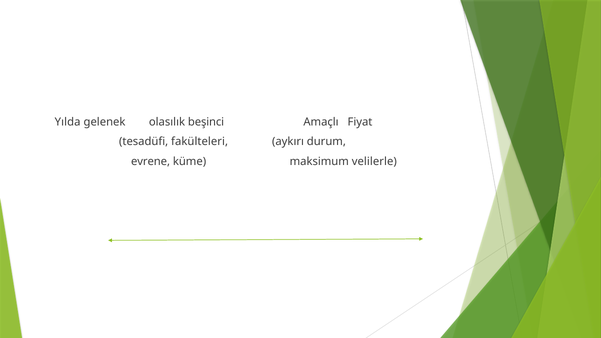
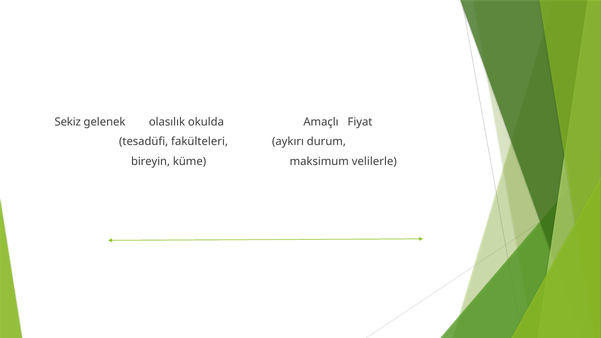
Yılda: Yılda -> Sekiz (68, 122)
beşinci: beşinci -> okulda (206, 122)
evrene: evrene -> bireyin (151, 162)
